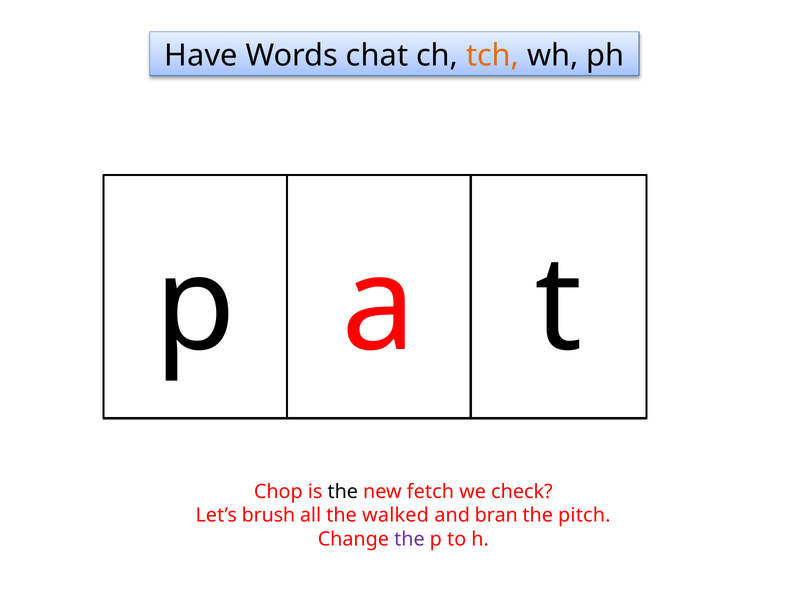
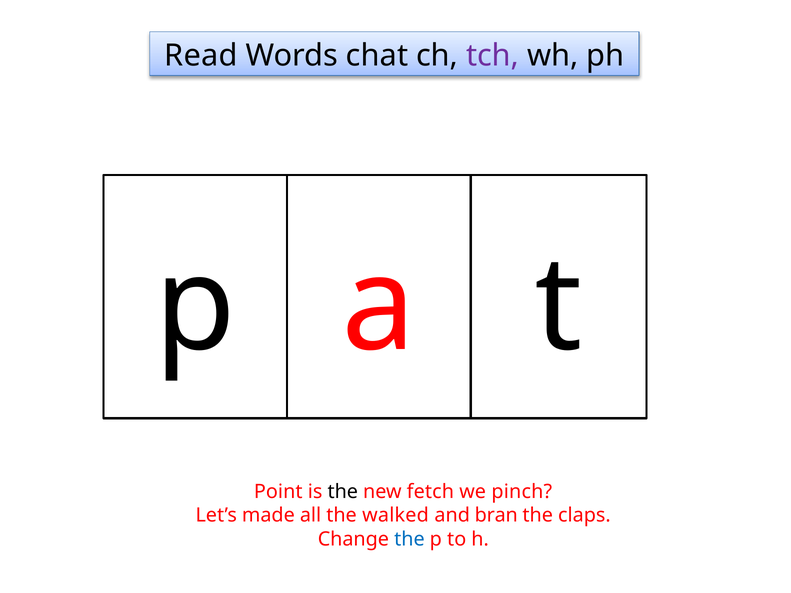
Have: Have -> Read (201, 56)
tch colour: orange -> purple (493, 56)
Chop: Chop -> Point (278, 492)
check: check -> pinch (522, 492)
brush: brush -> made (268, 516)
pitch: pitch -> claps (584, 516)
the colour: purple -> blue (409, 539)
